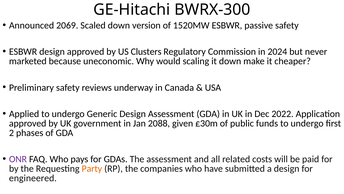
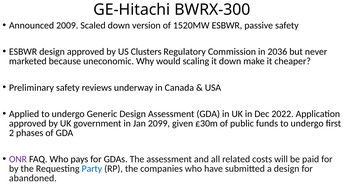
2069: 2069 -> 2009 (67, 25)
2024: 2024 -> 2036 (277, 52)
2088: 2088 -> 2099 (159, 123)
Party colour: orange -> blue (92, 168)
engineered: engineered -> abandoned (33, 178)
